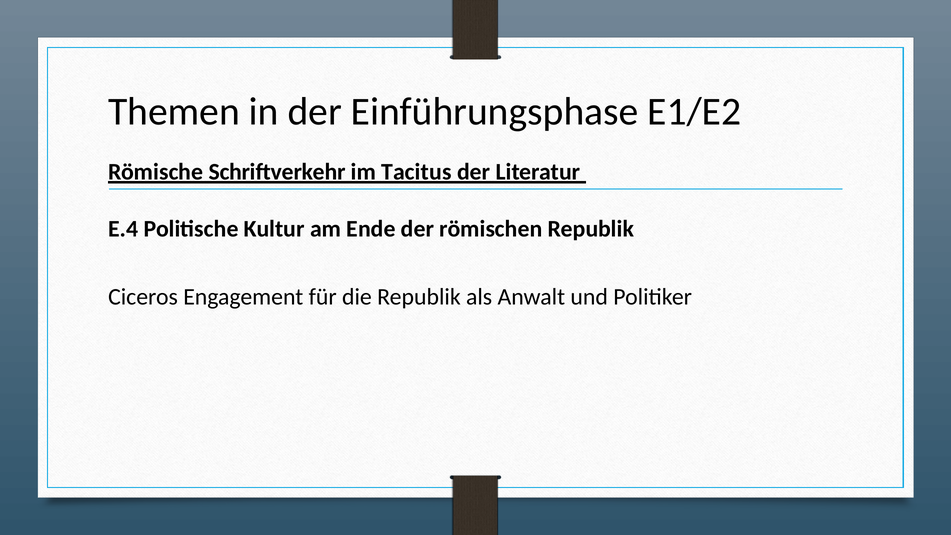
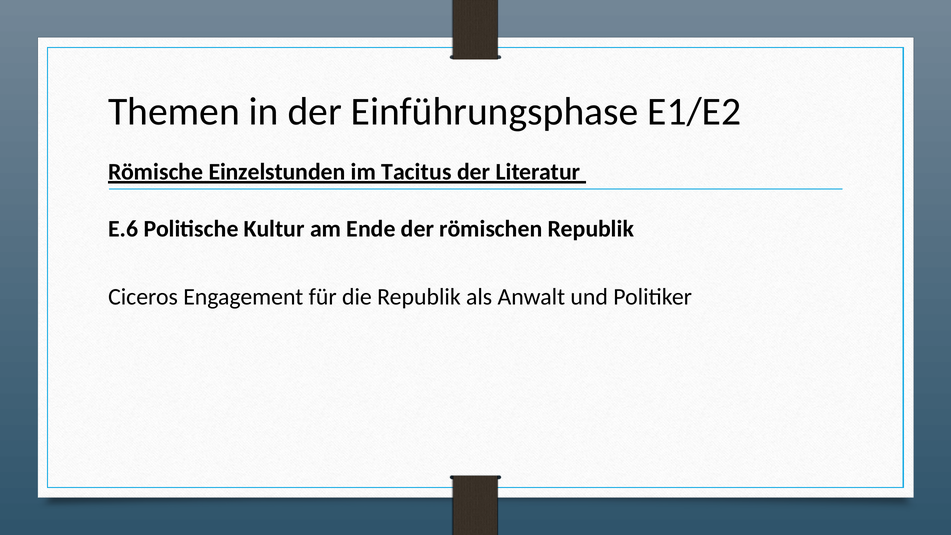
Schriftverkehr: Schriftverkehr -> Einzelstunden (277, 172)
E.4: E.4 -> E.6 (123, 229)
